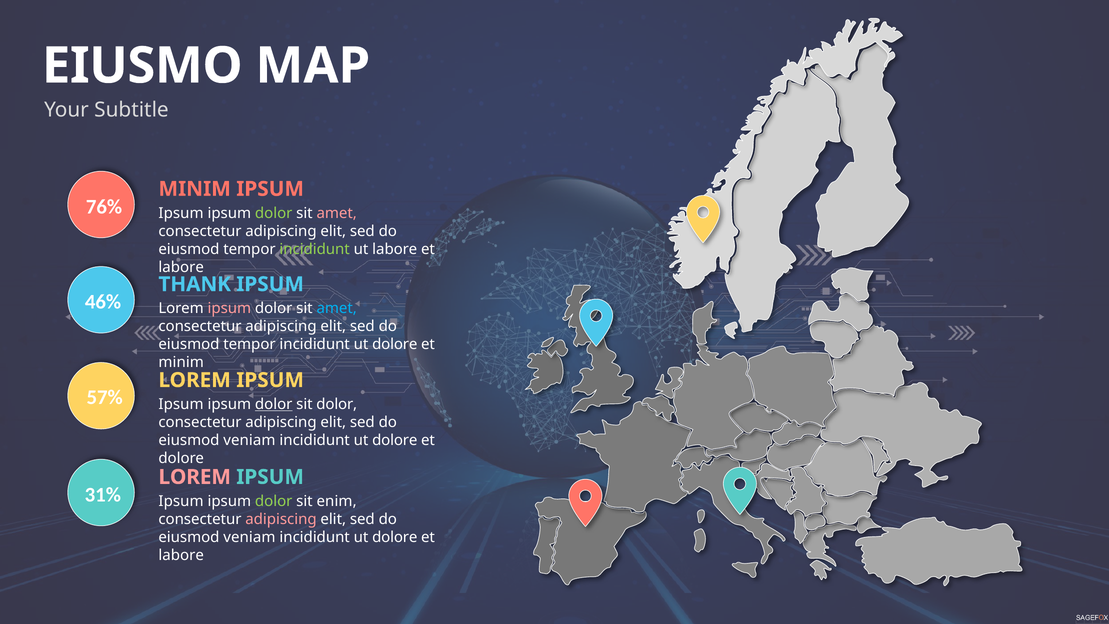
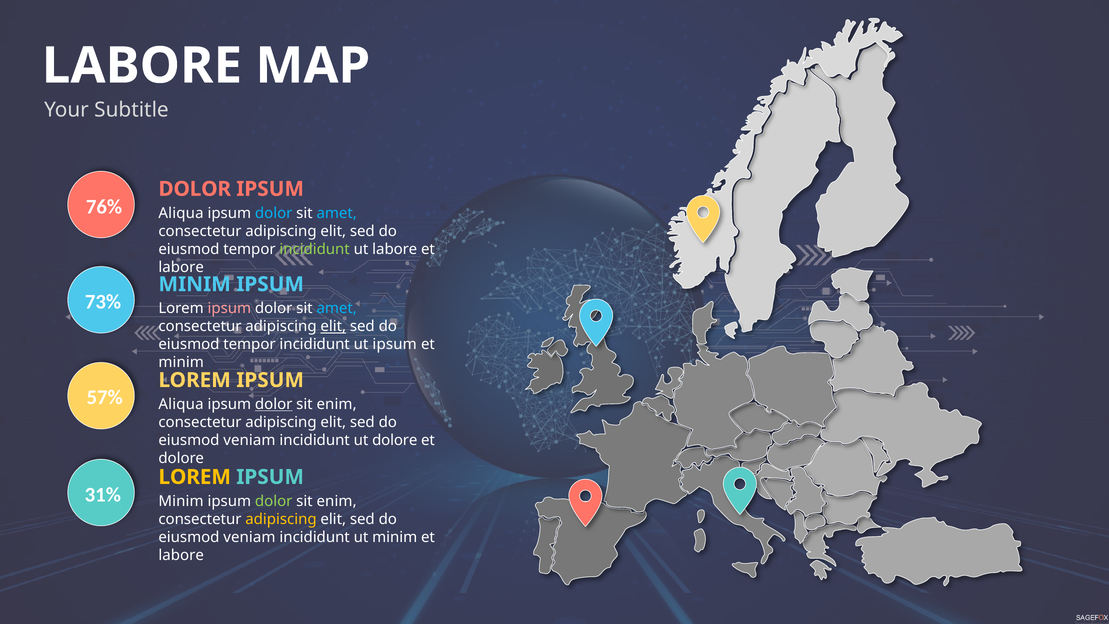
EIUSMO: EIUSMO -> LABORE (142, 66)
MINIM: MINIM -> DOLOR (195, 189)
Ipsum: Ipsum -> Aliqua (181, 213)
dolor colour: light green -> light blue (274, 213)
amet colour: pink -> light blue (337, 213)
THANK: THANK -> MINIM (195, 284)
46%: 46% -> 73% (103, 302)
elit underline: none -> present (333, 326)
tempor incididunt ut dolore: dolore -> ipsum (395, 344)
Ipsum: Ipsum -> Aliqua (181, 404)
dolor: dolor -> enim (337, 404)
LOREM colour: pink -> yellow (195, 477)
Ipsum: Ipsum -> Minim (181, 501)
adipiscing colour: pink -> yellow (281, 519)
dolore: dolore -> minim (395, 537)
